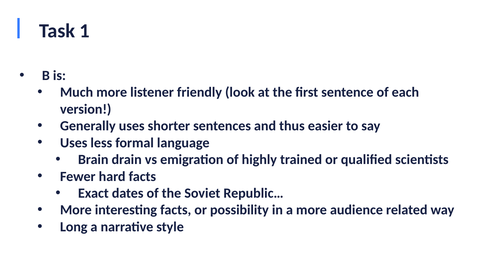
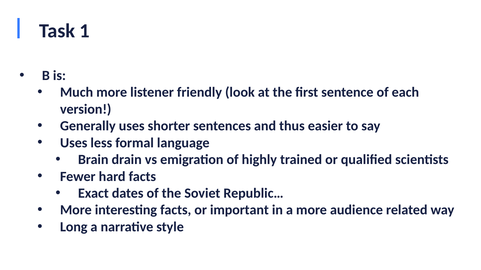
possibility: possibility -> important (239, 210)
